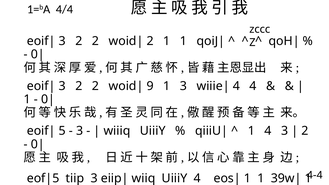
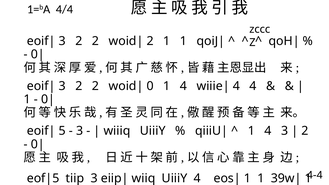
9: 9 -> 0 (150, 86)
3: 3 -> 4 (183, 86)
